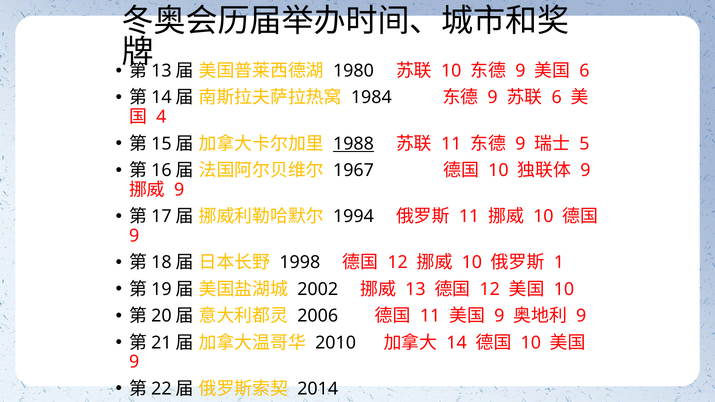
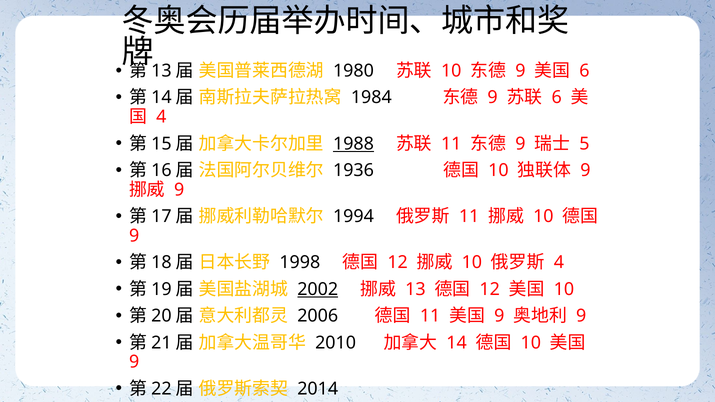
1967: 1967 -> 1936 (353, 170)
1: 1 -> 4 (559, 263)
2002 underline: none -> present (318, 289)
